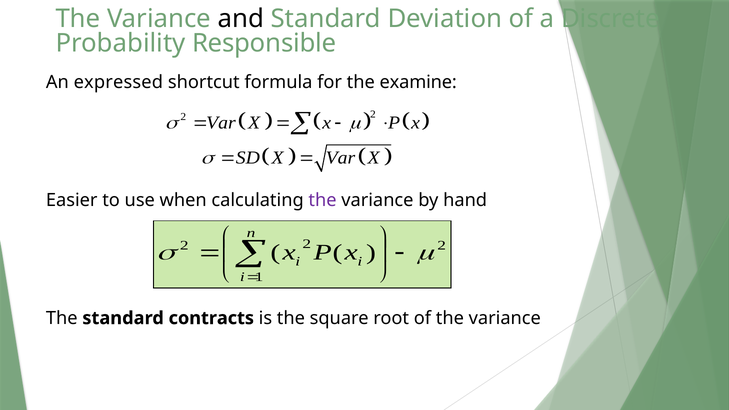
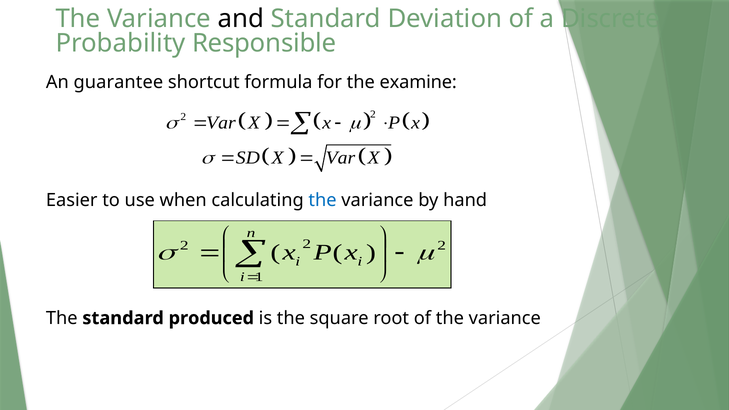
expressed: expressed -> guarantee (118, 82)
the colour: purple -> blue (323, 200)
contracts: contracts -> produced (211, 318)
